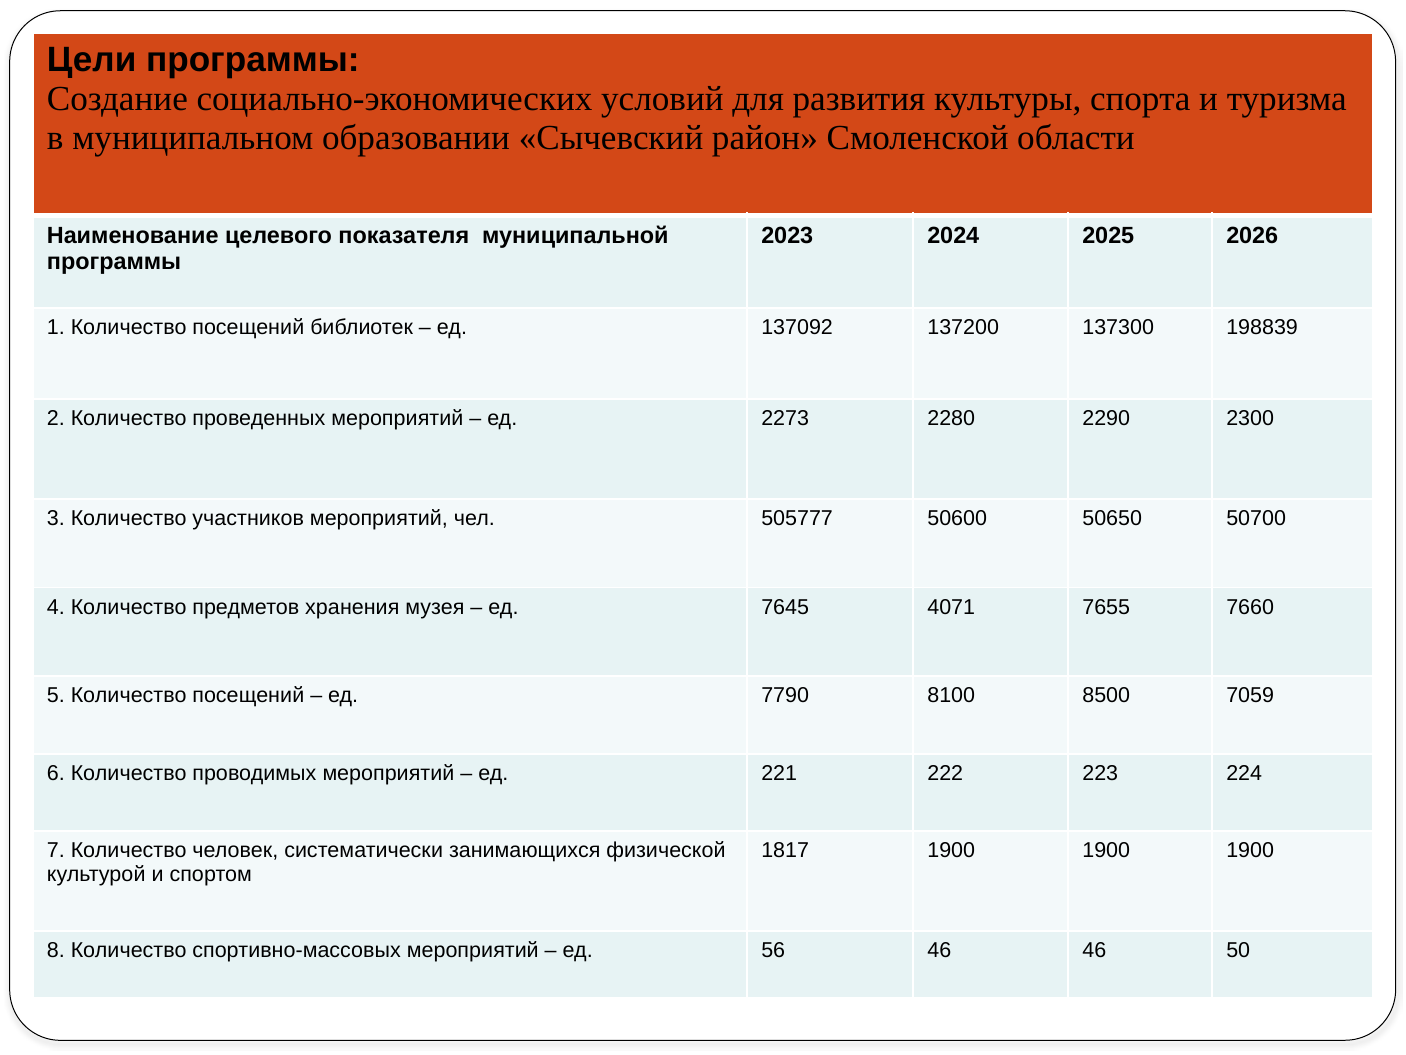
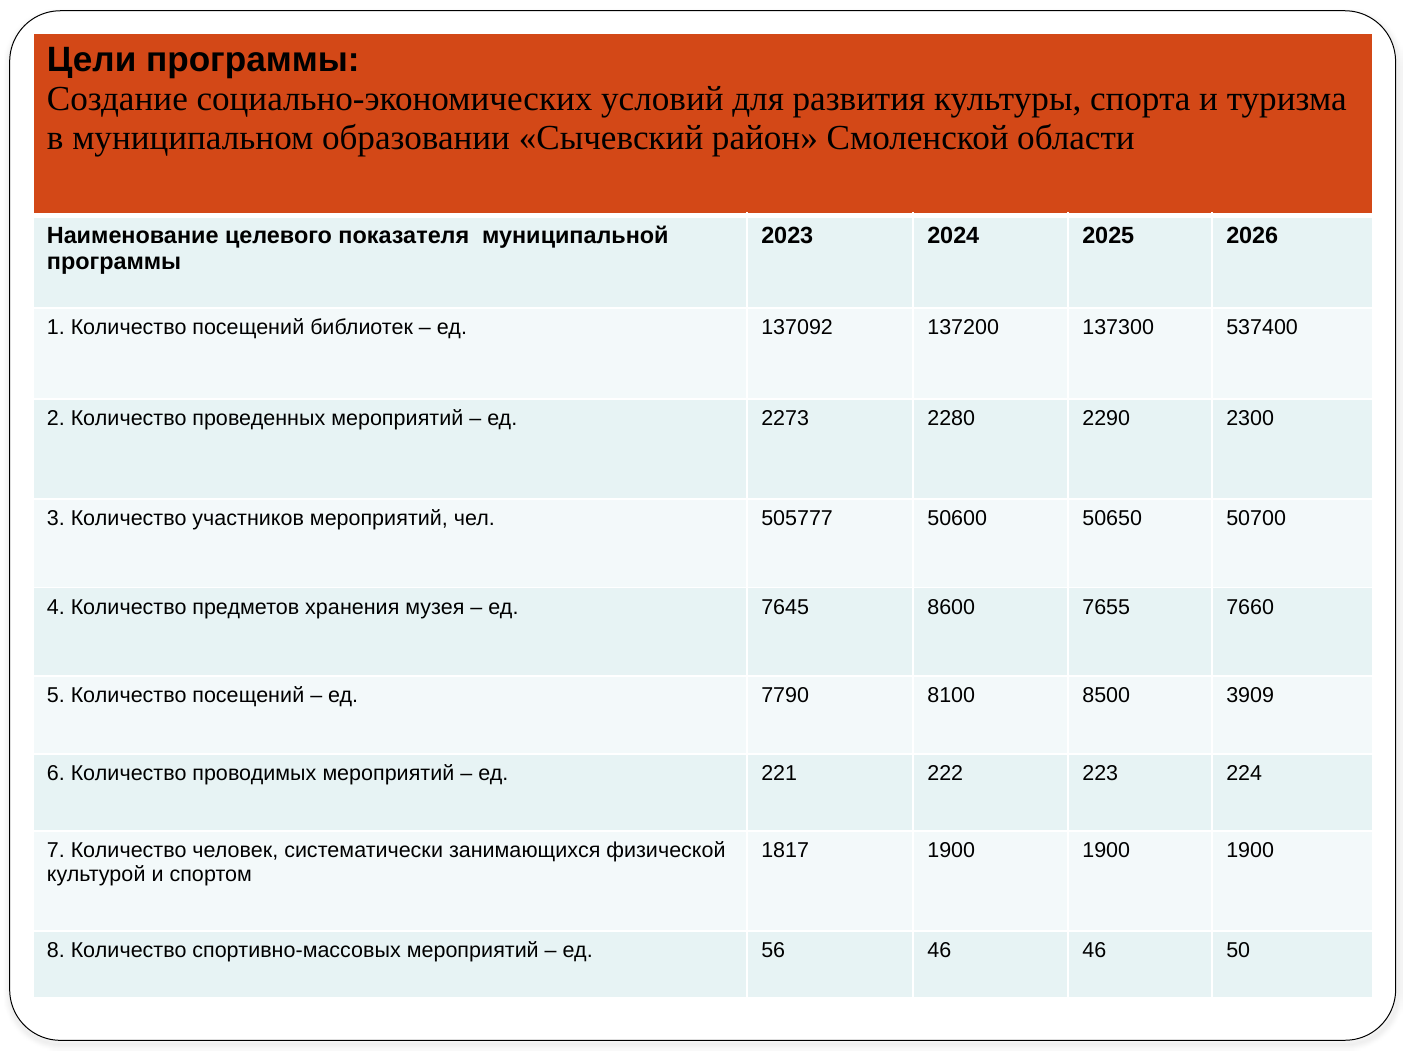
198839: 198839 -> 537400 (1262, 327)
4071: 4071 -> 8600 (951, 607)
7059: 7059 -> 3909 (1250, 695)
